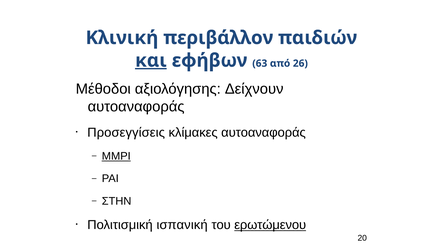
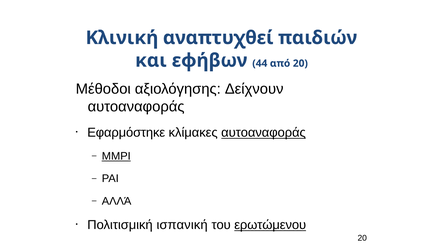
περιβάλλον: περιβάλλον -> αναπτυχθεί (218, 38)
και underline: present -> none (151, 61)
63: 63 -> 44 (260, 63)
από 26: 26 -> 20 (300, 63)
Προσεγγίσεις: Προσεγγίσεις -> Εφαρμόστηκε (126, 133)
αυτοαναφοράς underline: none -> present (263, 133)
ΣΤΗΝ: ΣΤΗΝ -> ΑΛΛΆ (117, 201)
